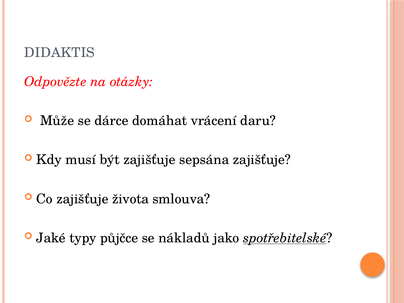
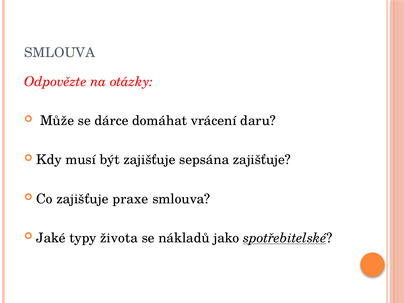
DIDAKTIS: DIDAKTIS -> SMLOUVA (60, 53)
života: života -> praxe (130, 199)
půjčce: půjčce -> života (119, 238)
